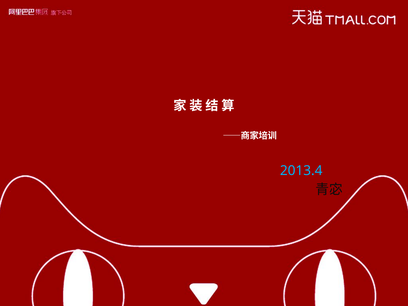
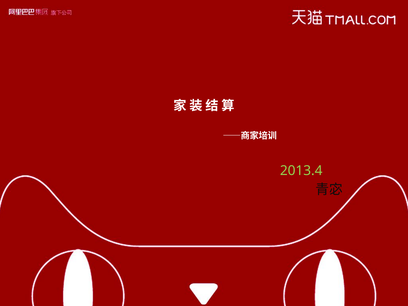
2013.4 colour: light blue -> light green (301, 171)
